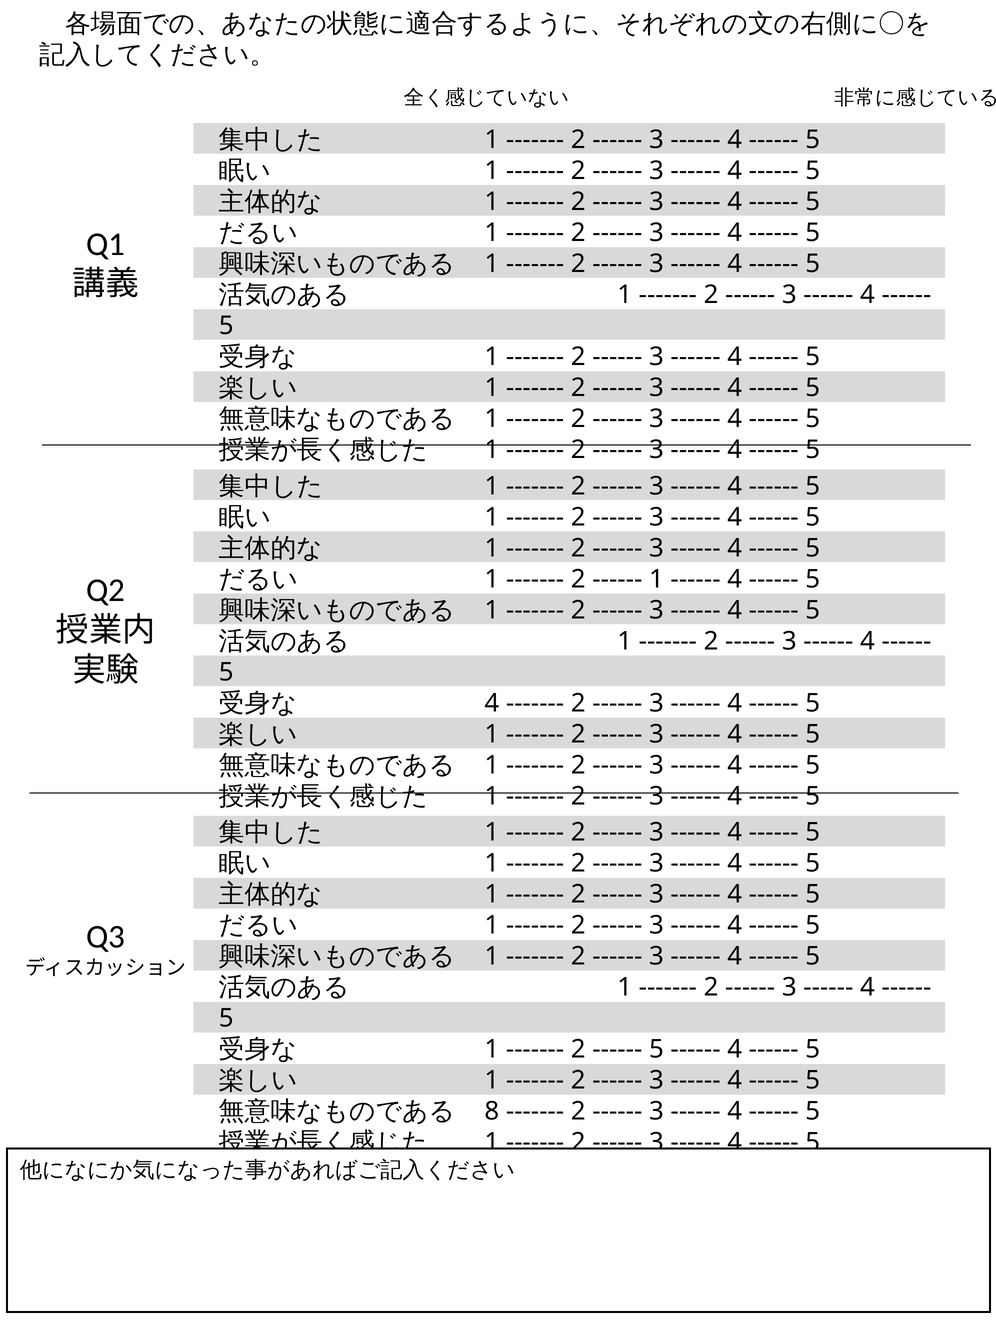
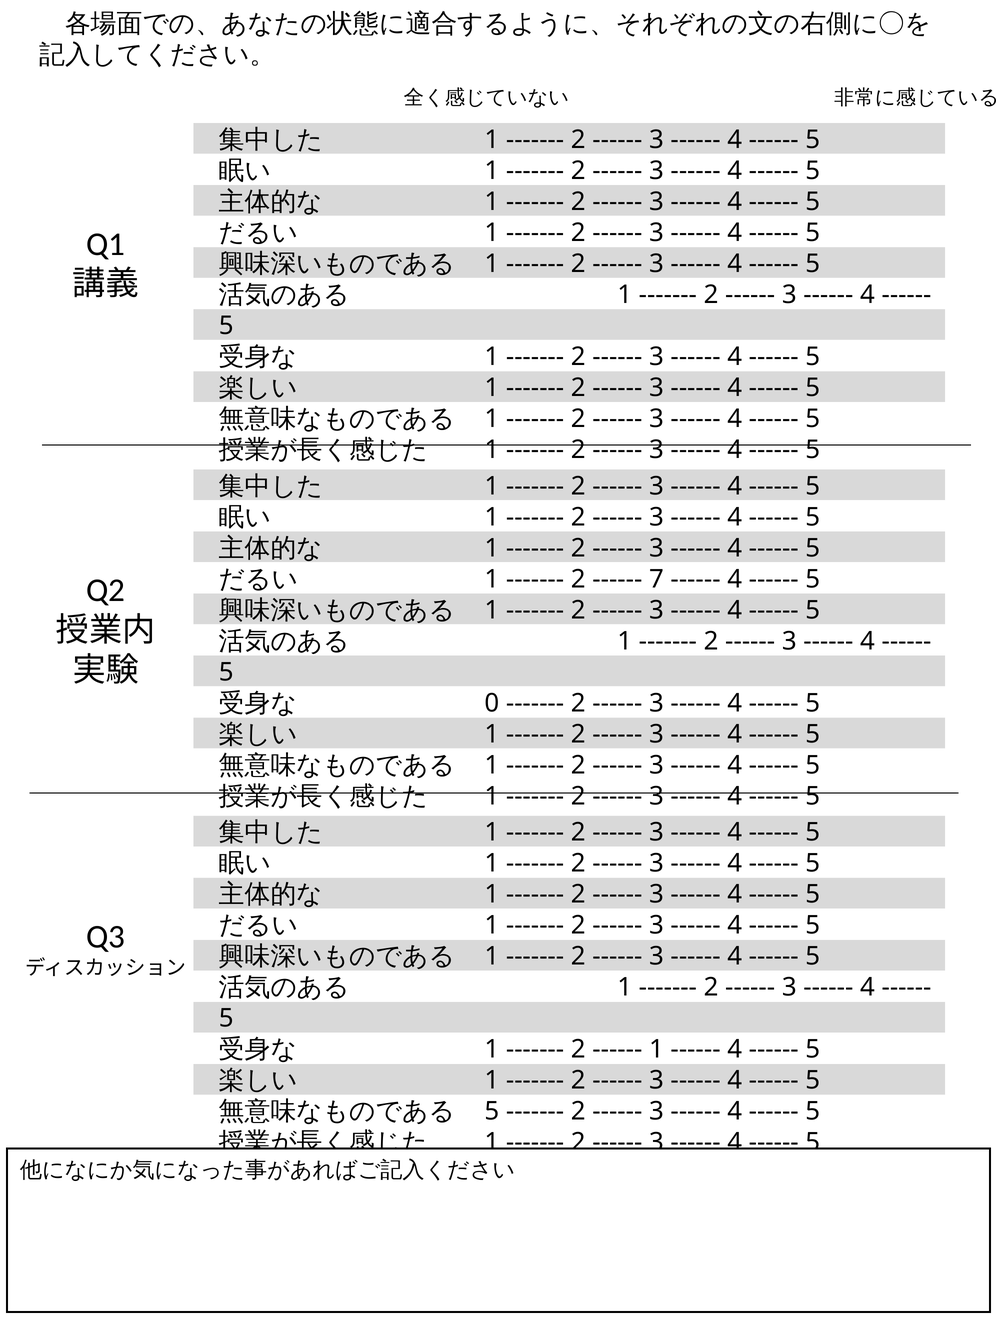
1: 1 -> 7 (656, 579)
4: 4 -> 0 (492, 703)
5: 5 -> 1 (656, 1049)
8: 8 -> 5 (492, 1111)
